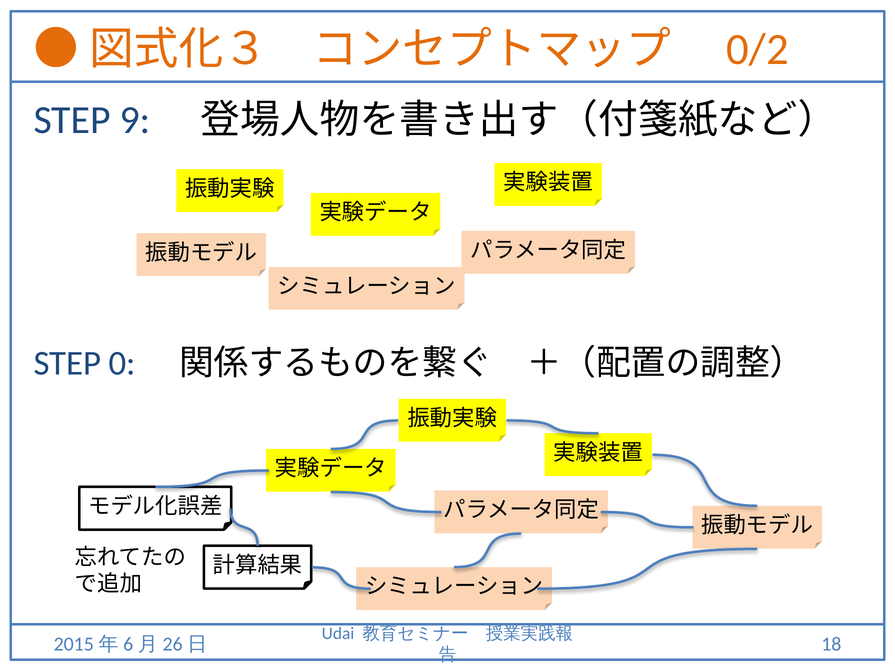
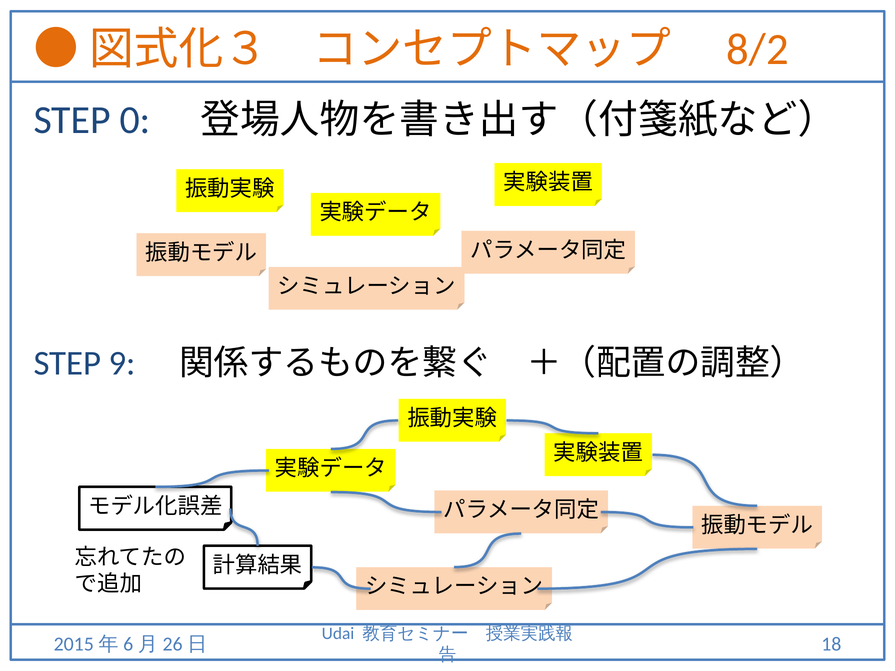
0/2: 0/2 -> 8/2 (757, 50)
9: 9 -> 0 (135, 120)
0: 0 -> 9 (122, 363)
